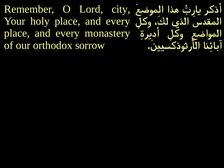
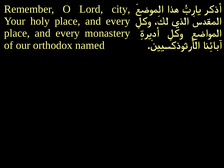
sorrow: sorrow -> named (90, 45)
